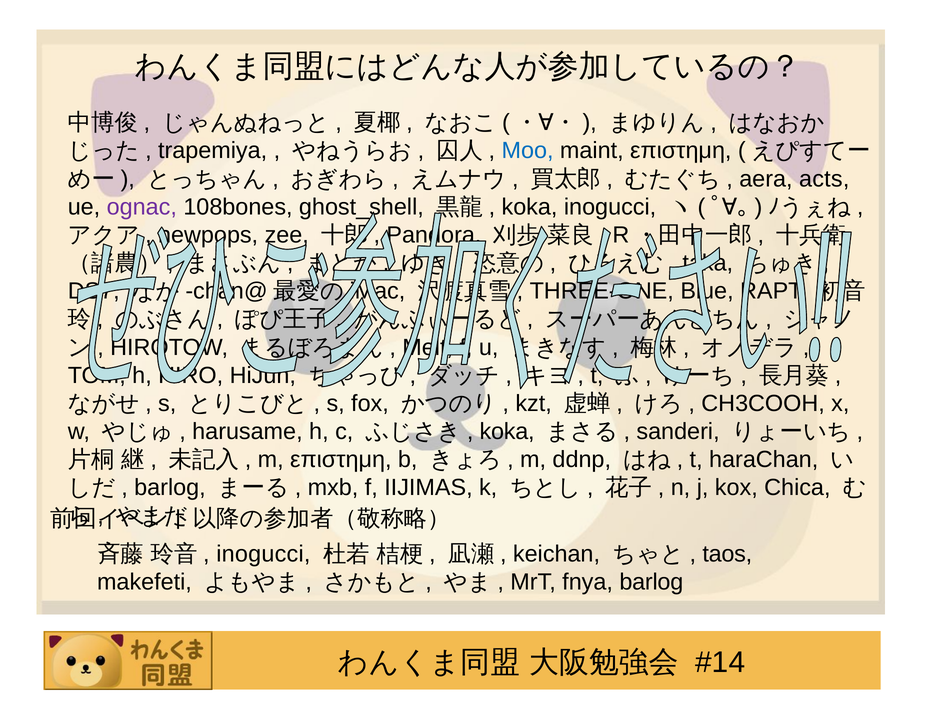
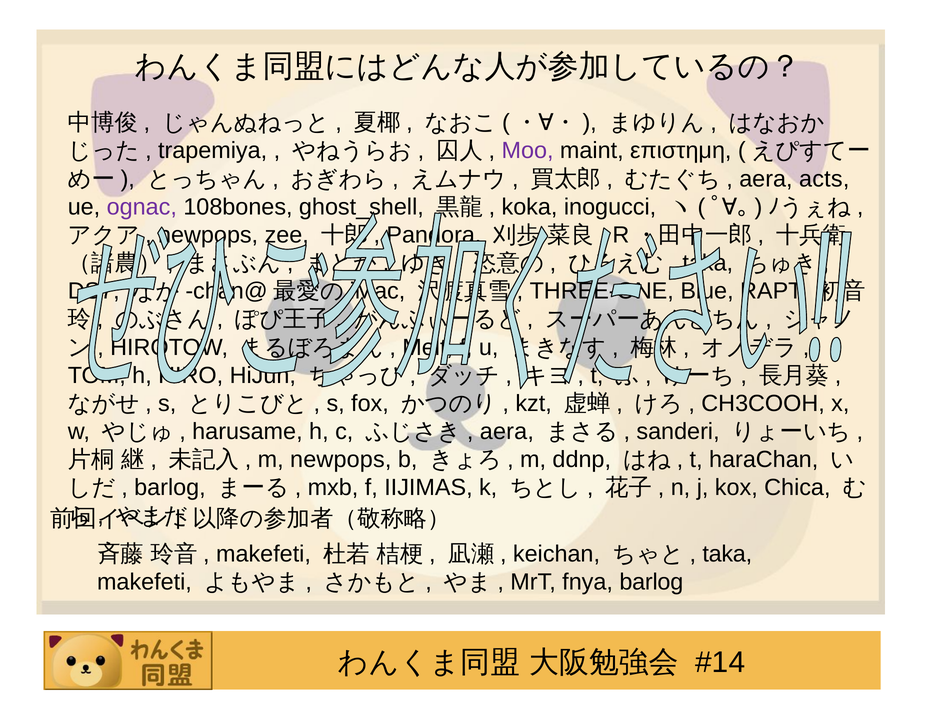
Moo colour: blue -> purple (528, 151)
koka: koka -> aera (507, 432)
m επιστημη: επιστημη -> newpops (341, 460)
inogucci: inogucci -> makefeti (263, 554)
taos: taos -> taka (727, 554)
